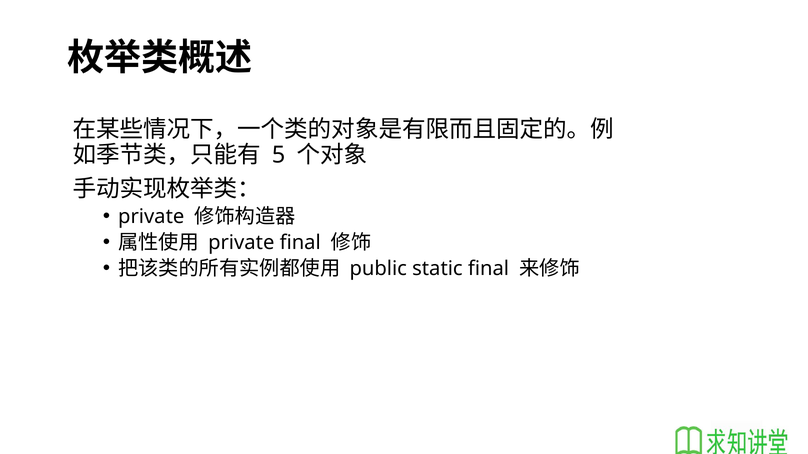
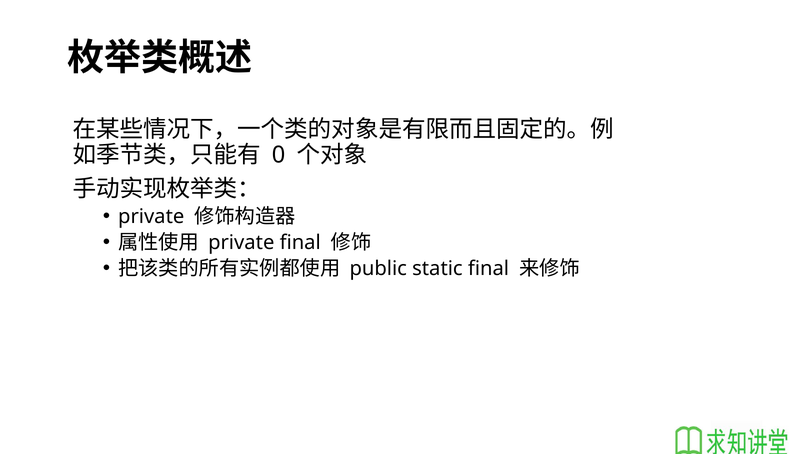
5: 5 -> 0 (279, 155)
